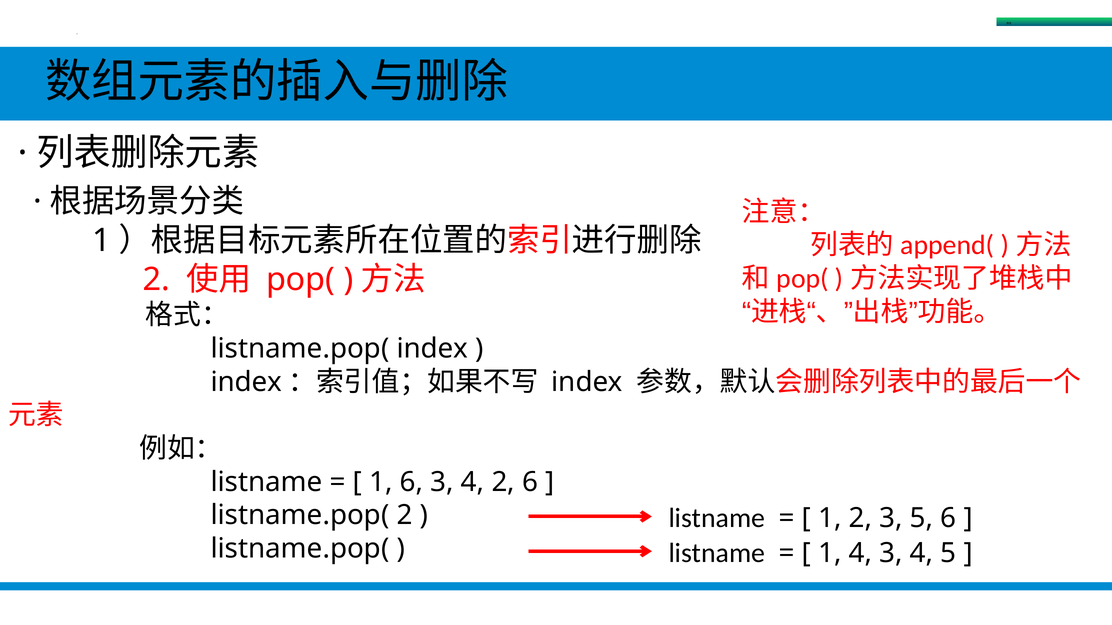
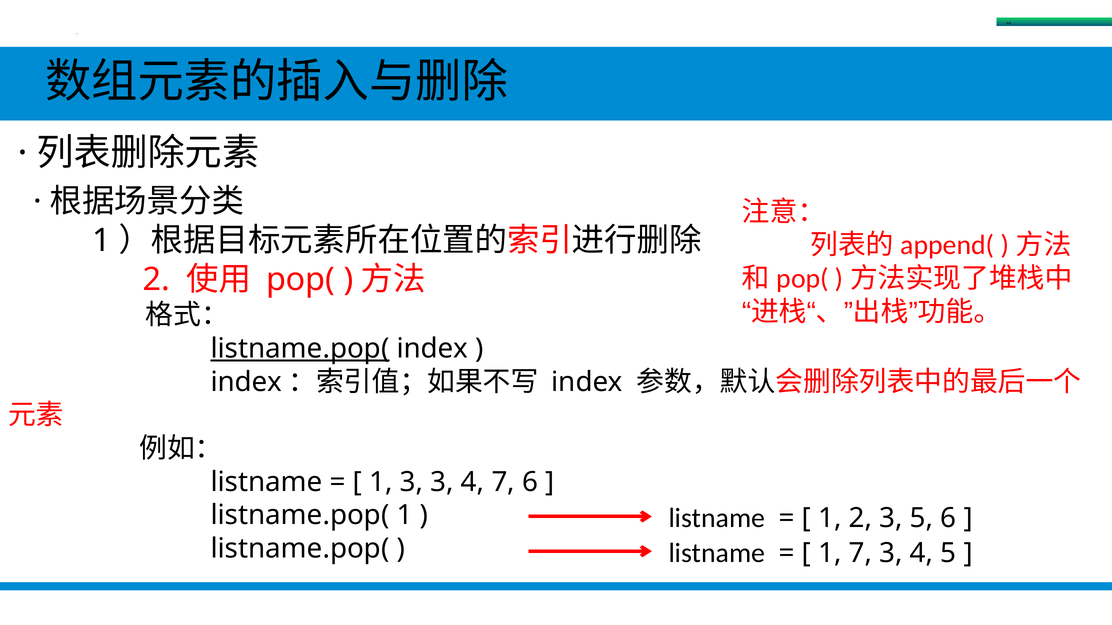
listname.pop( underline: none -> present (300, 349)
1 6: 6 -> 3 (412, 482)
4 2: 2 -> 7 (503, 482)
listname.pop( 2: 2 -> 1 (405, 516)
1 4: 4 -> 7 (860, 553)
